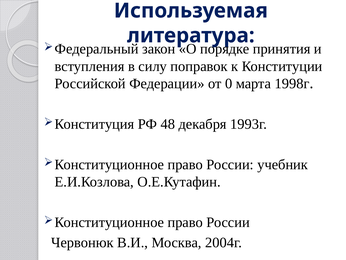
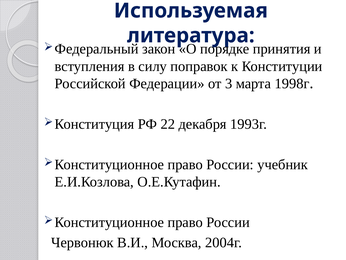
0: 0 -> 3 (229, 83)
48: 48 -> 22 (168, 124)
